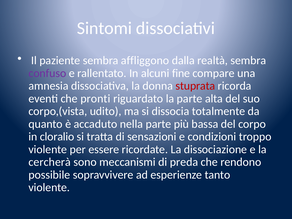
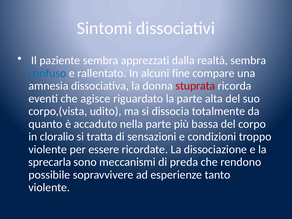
affliggono: affliggono -> apprezzati (145, 60)
confuso colour: purple -> blue (47, 73)
pronti: pronti -> agisce (95, 99)
cercherà: cercherà -> sprecarla (50, 162)
